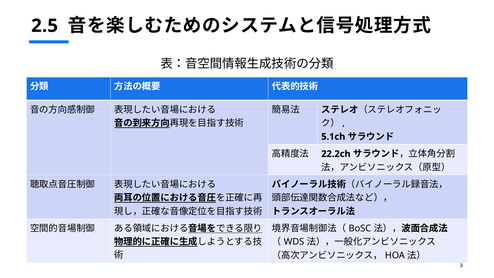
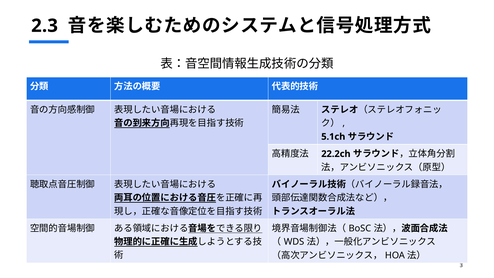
2.5: 2.5 -> 2.3 (45, 26)
